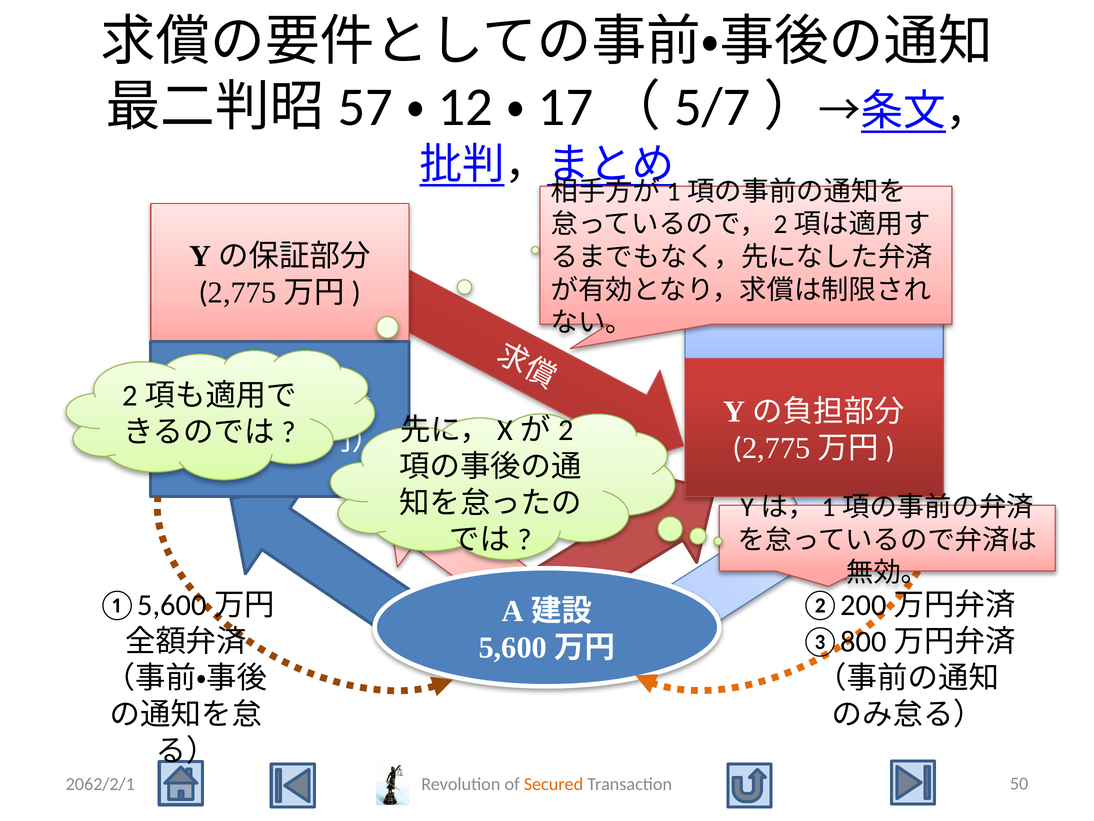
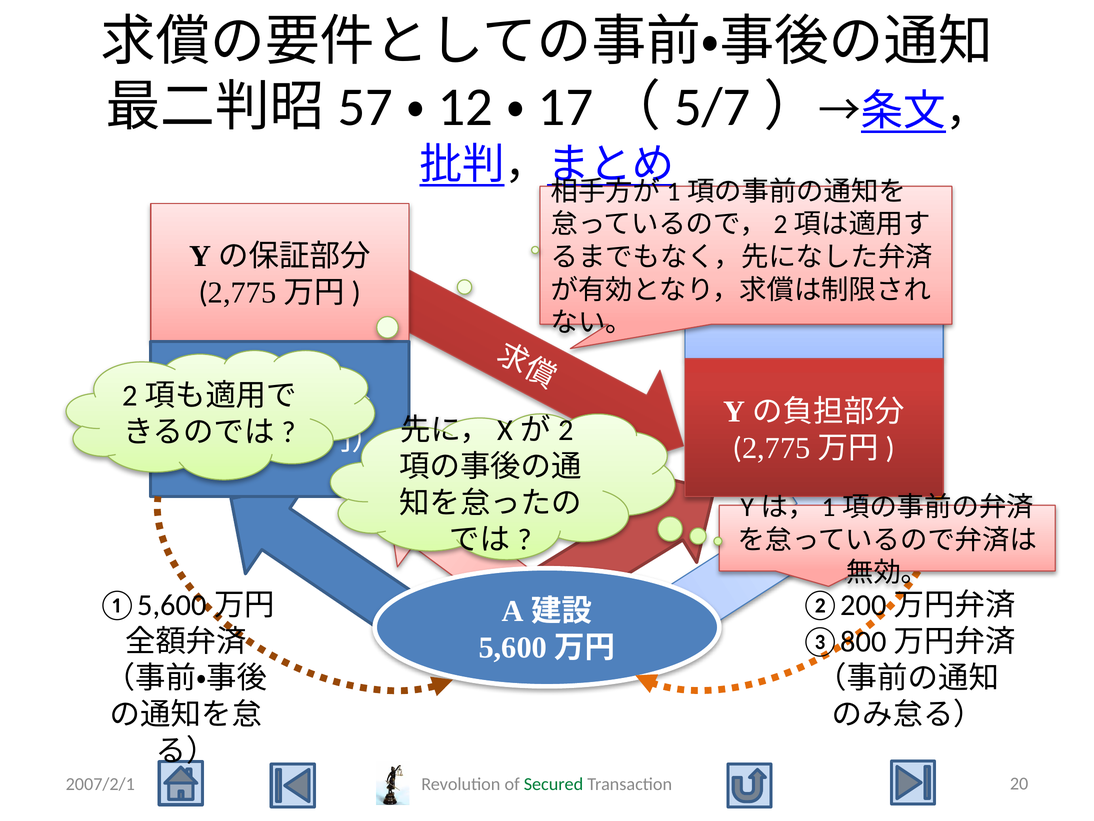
2062/2/1: 2062/2/1 -> 2007/2/1 (100, 784)
Secured colour: orange -> green (553, 784)
50: 50 -> 20 (1019, 783)
